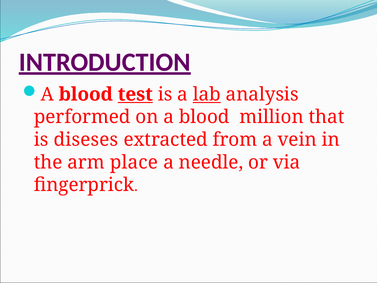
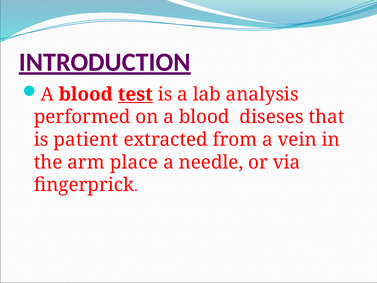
lab underline: present -> none (207, 94)
million: million -> diseses (271, 117)
diseses: diseses -> patient (86, 140)
